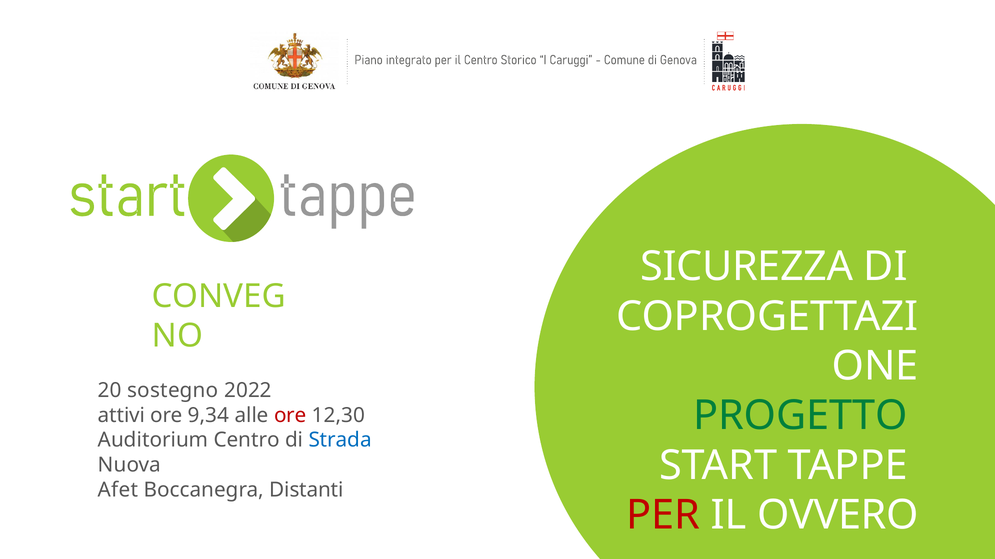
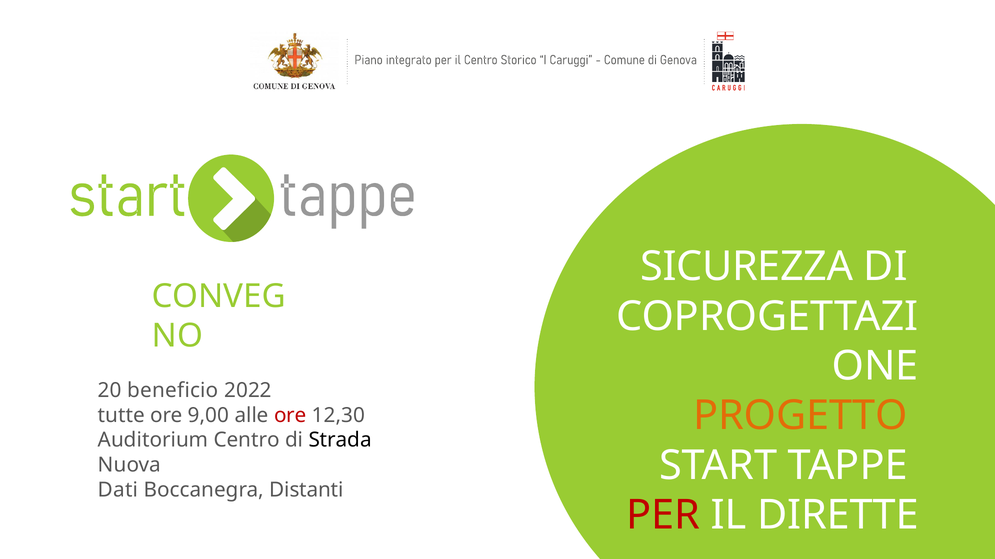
sostegno: sostegno -> beneficio (173, 391)
PROGETTO colour: green -> orange (800, 416)
attivi: attivi -> tutte (121, 416)
9,34: 9,34 -> 9,00 (209, 416)
Strada colour: blue -> black (340, 441)
Afet: Afet -> Dati (118, 490)
OVVERO: OVVERO -> DIRETTE (838, 516)
